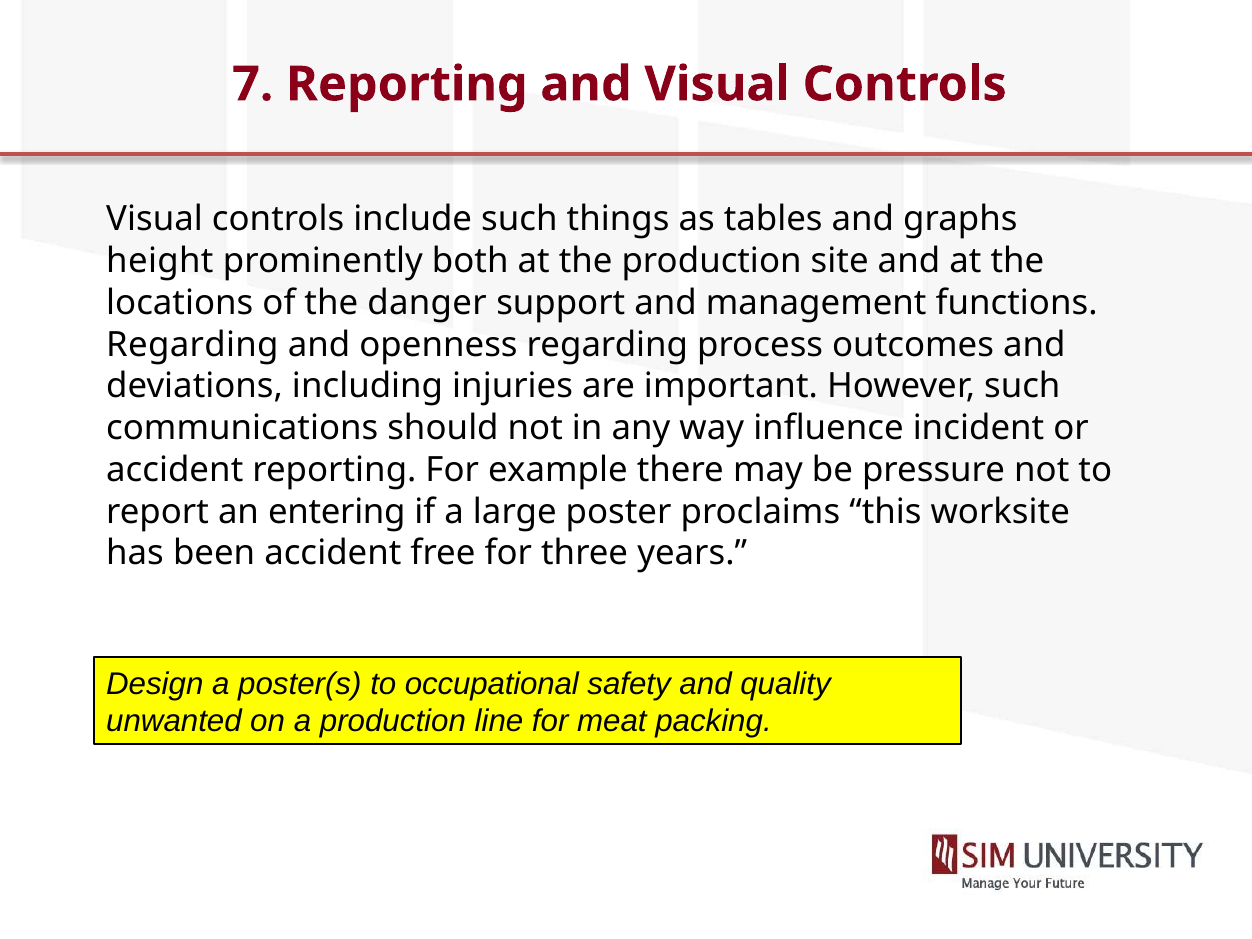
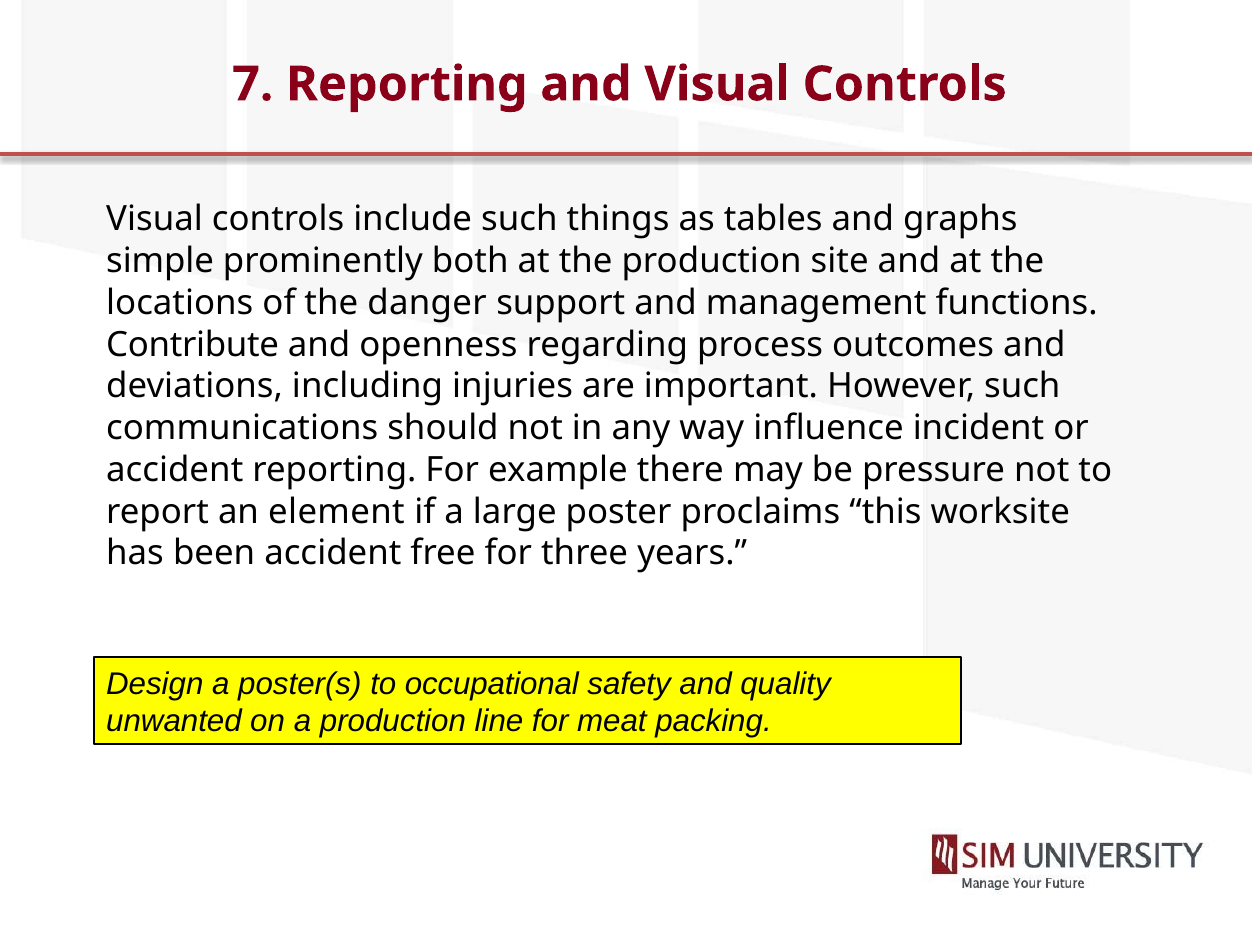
height: height -> simple (160, 261)
Regarding: Regarding -> Contribute (193, 345)
entering: entering -> element (336, 512)
